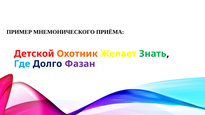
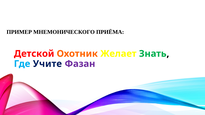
Долго: Долго -> Учите (47, 64)
